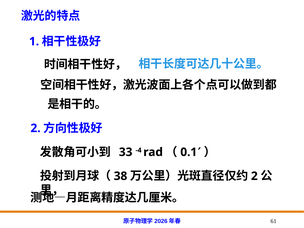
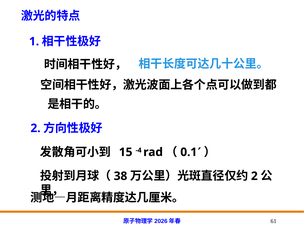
33: 33 -> 15 (126, 152)
